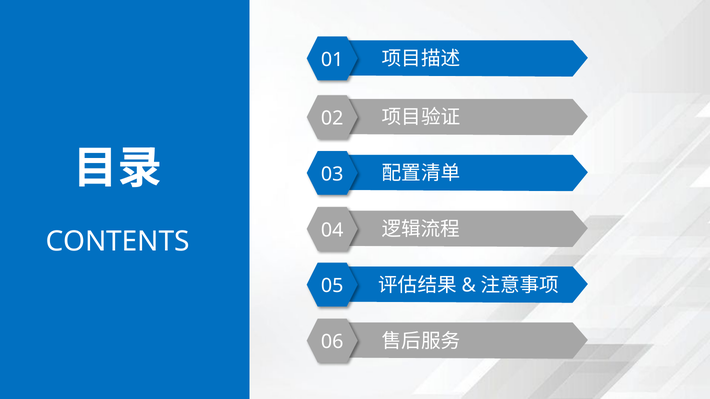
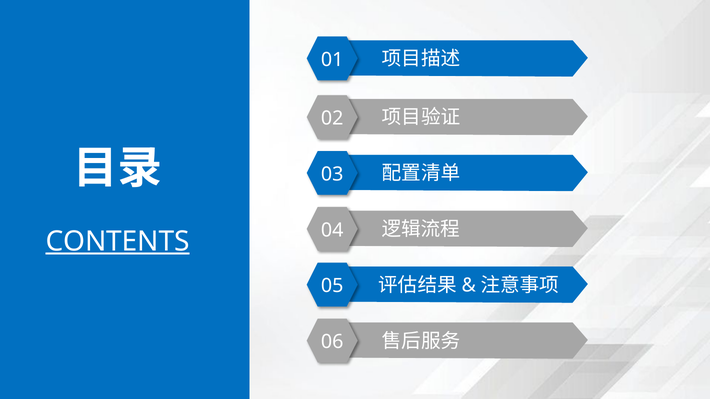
CONTENTS underline: none -> present (118, 242)
